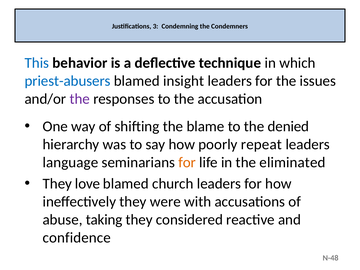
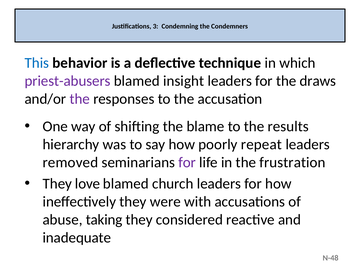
priest-abusers colour: blue -> purple (68, 81)
issues: issues -> draws (318, 81)
denied: denied -> results (288, 126)
language: language -> removed (70, 162)
for colour: orange -> purple (187, 162)
eliminated: eliminated -> frustration (293, 162)
confidence: confidence -> inadequate (77, 238)
